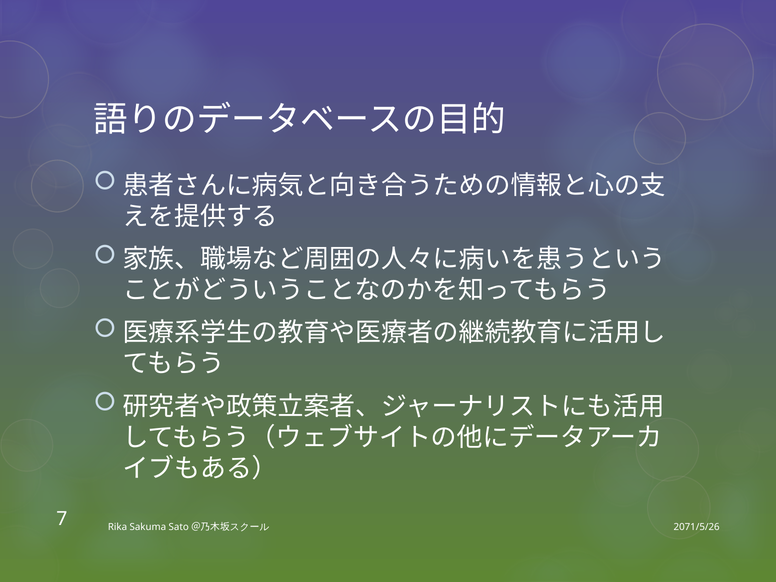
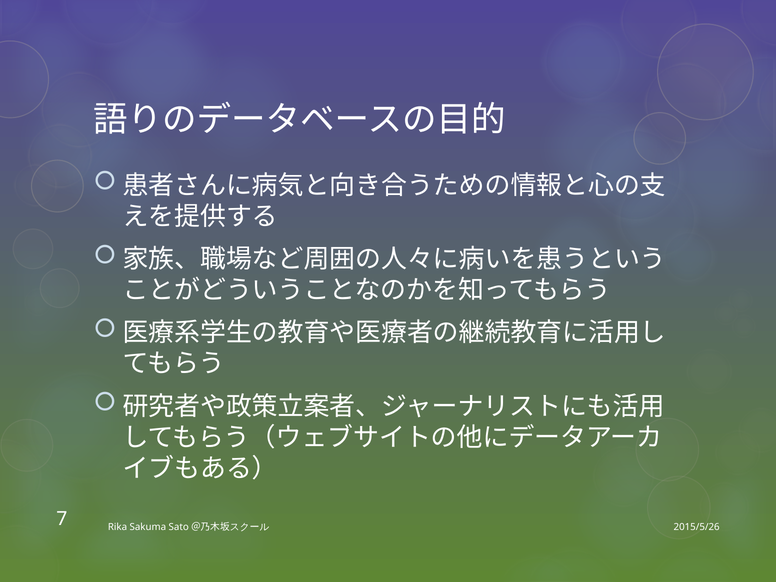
2071/5/26: 2071/5/26 -> 2015/5/26 (697, 527)
